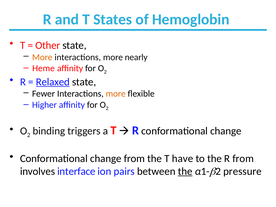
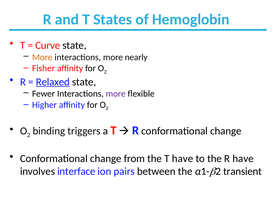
Other: Other -> Curve (48, 45)
Heme: Heme -> Fisher (44, 68)
more colour: orange -> purple (116, 94)
R from: from -> have (243, 158)
the underline: present -> none (185, 171)
pressure: pressure -> transient (243, 171)
